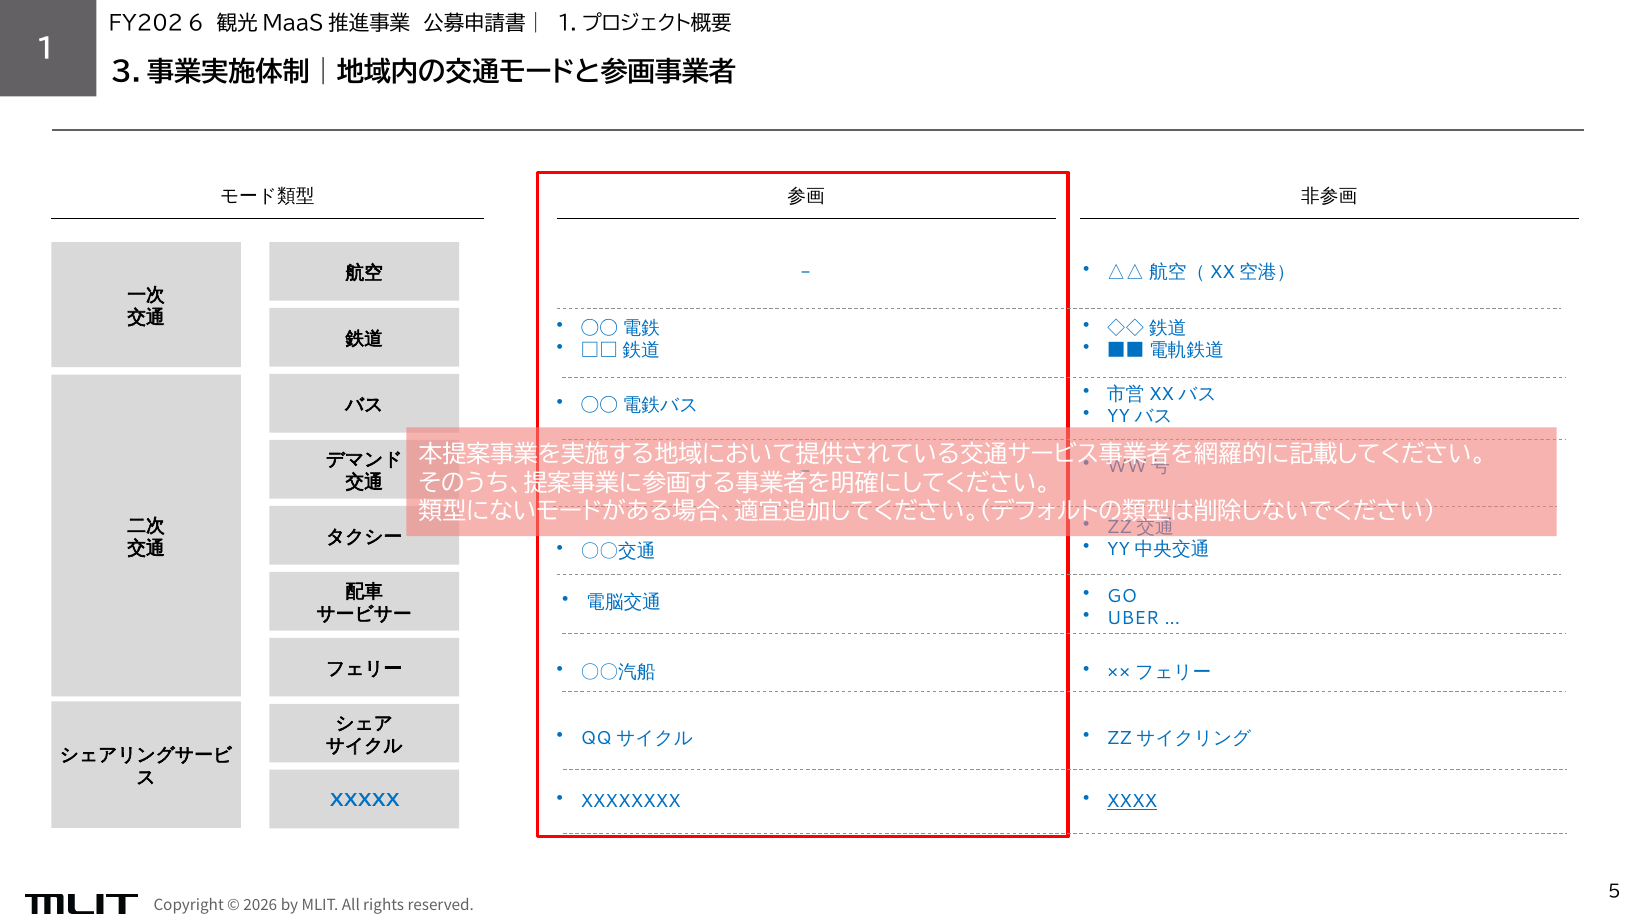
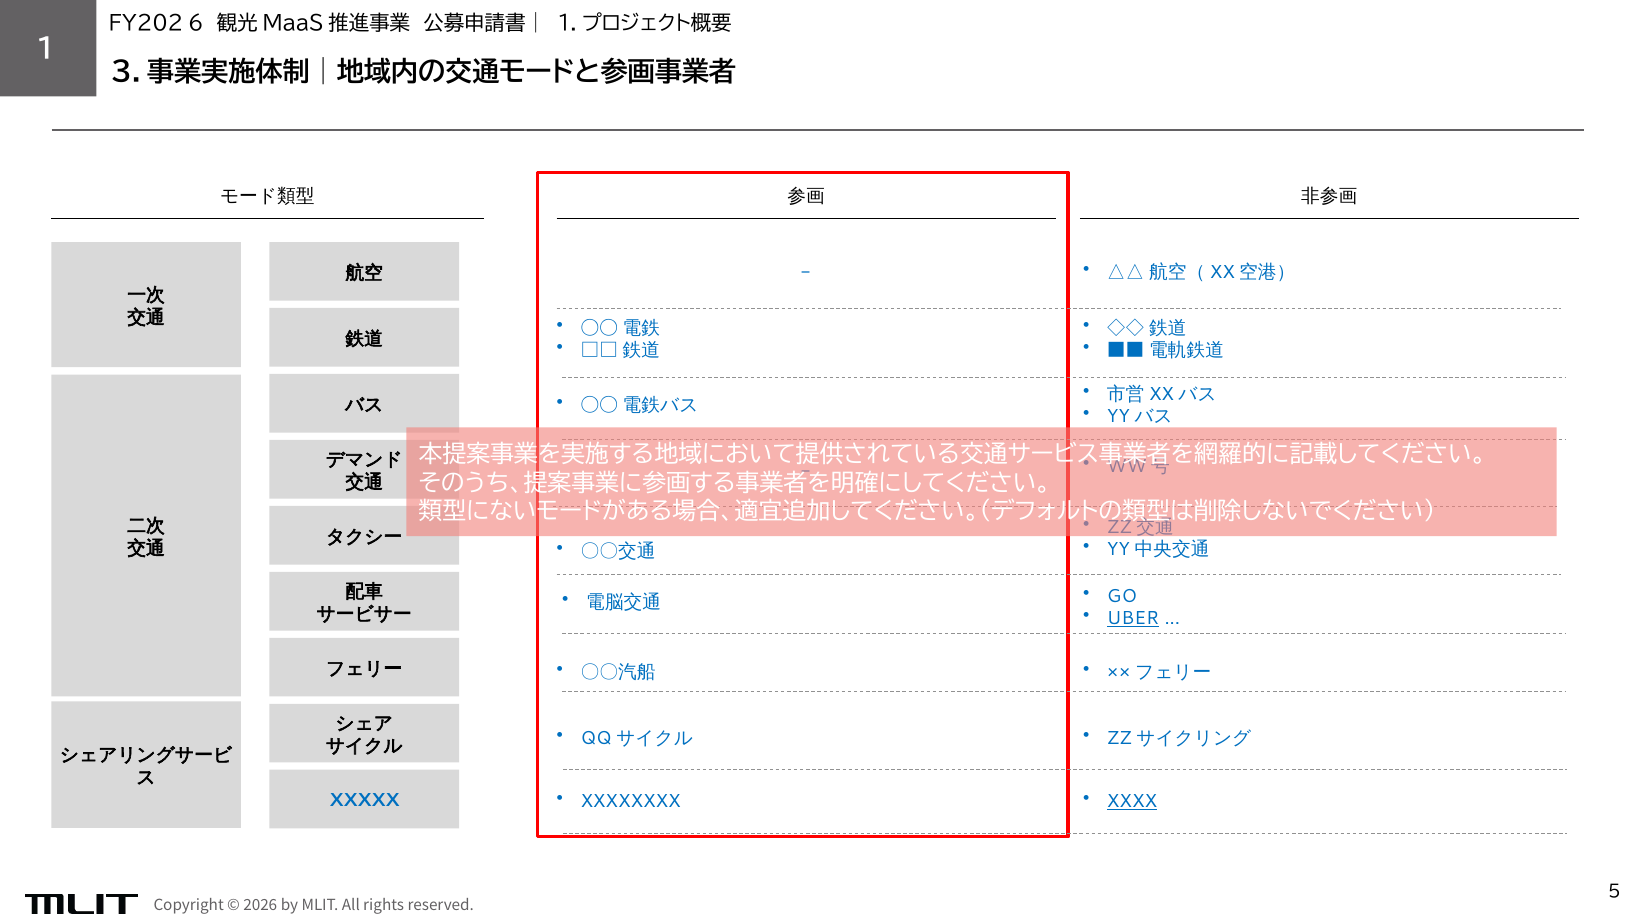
UBER underline: none -> present (1133, 619)
